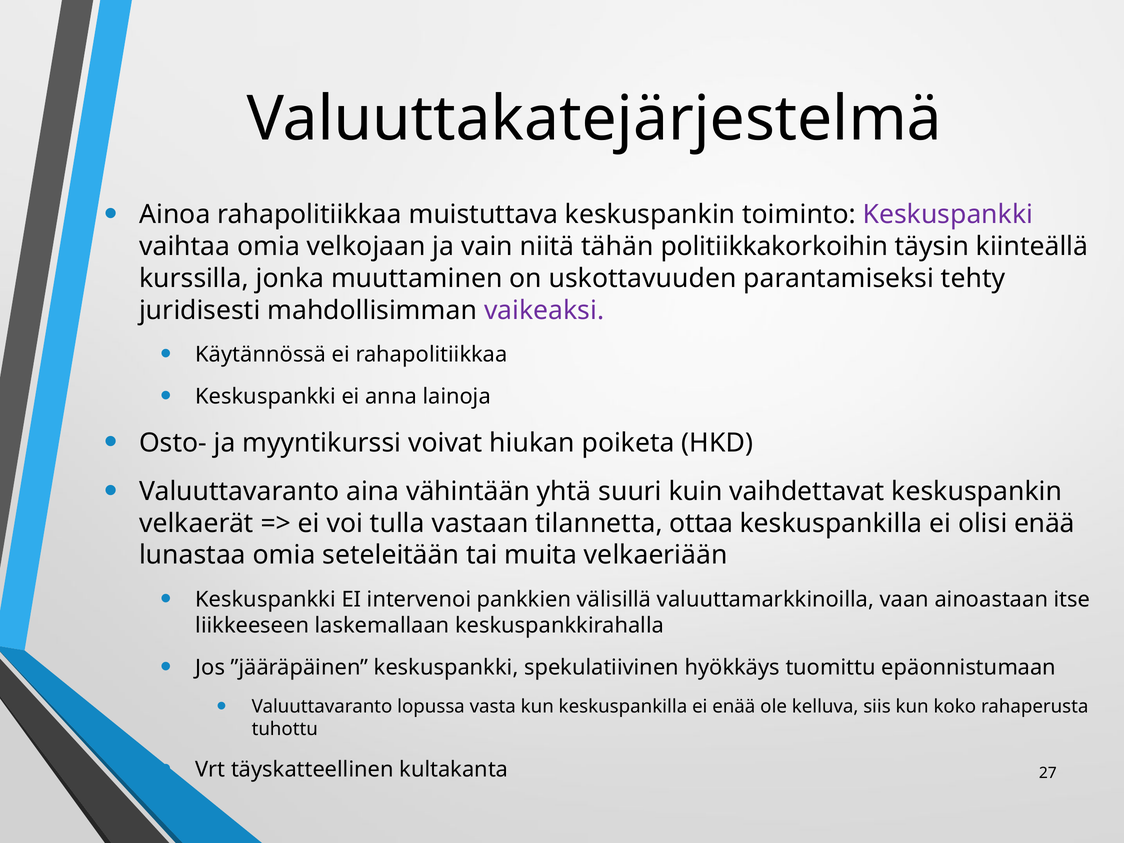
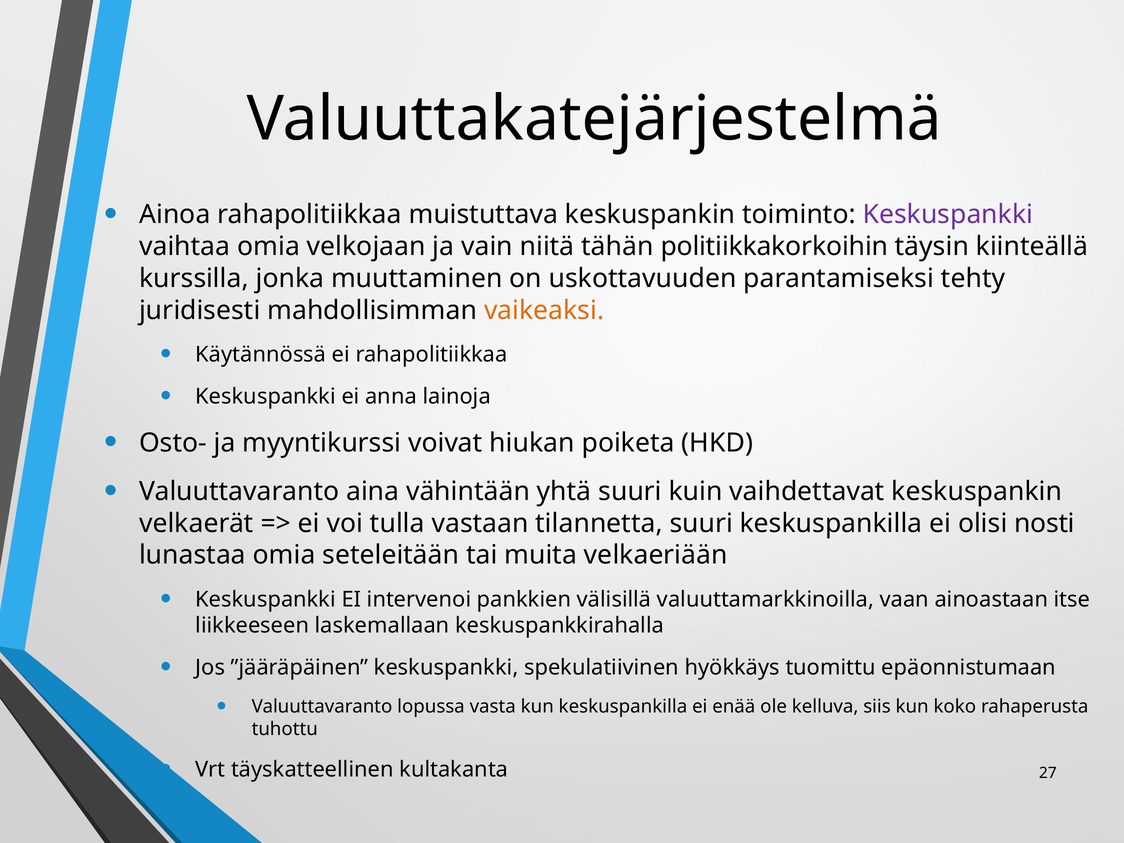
vaikeaksi colour: purple -> orange (544, 310)
tilannetta ottaa: ottaa -> suuri (701, 523)
olisi enää: enää -> nosti (1044, 523)
